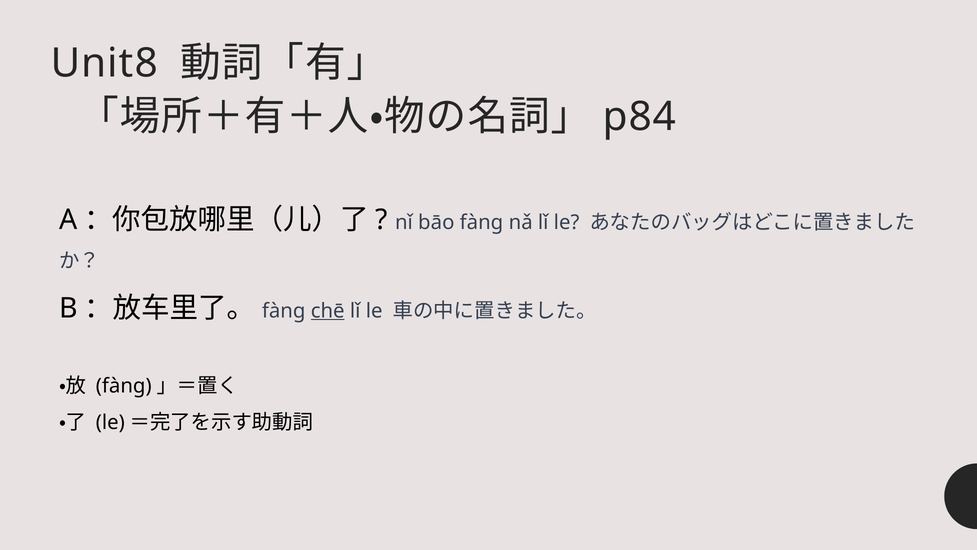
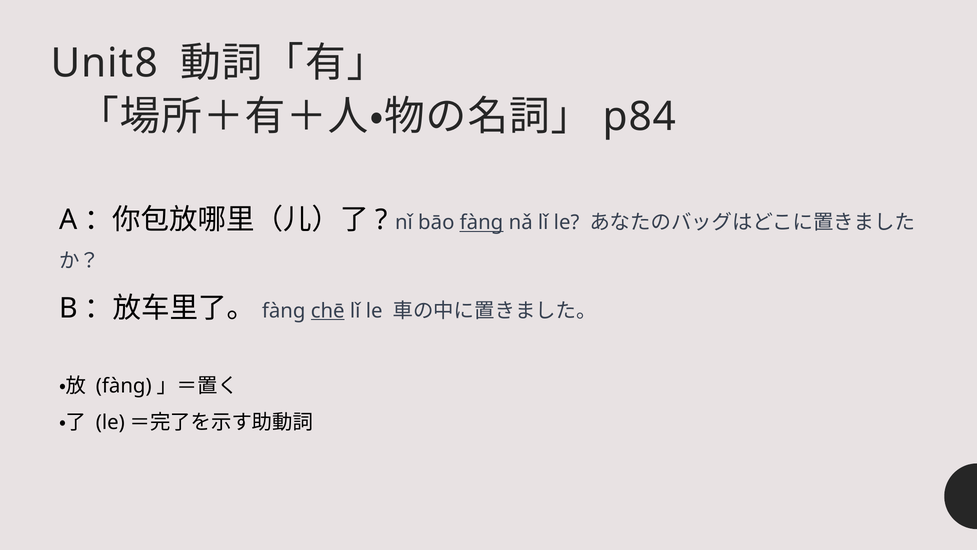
fàng underline: none -> present (482, 223)
